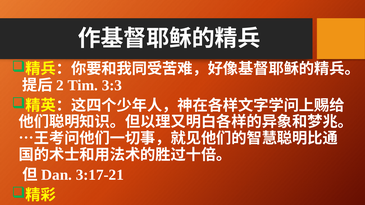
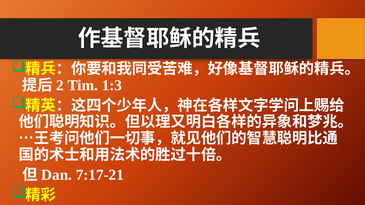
3:3: 3:3 -> 1:3 (112, 86)
3:17-21: 3:17-21 -> 7:17-21 (100, 175)
